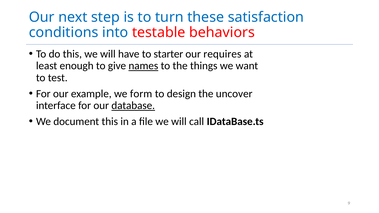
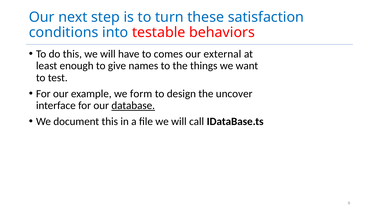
starter: starter -> comes (168, 54)
requires: requires -> external (222, 54)
names underline: present -> none (143, 66)
